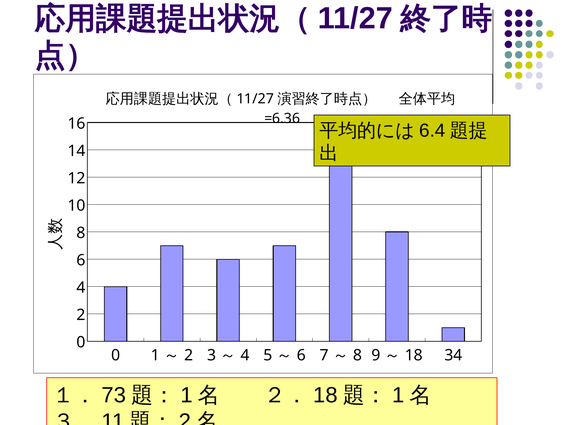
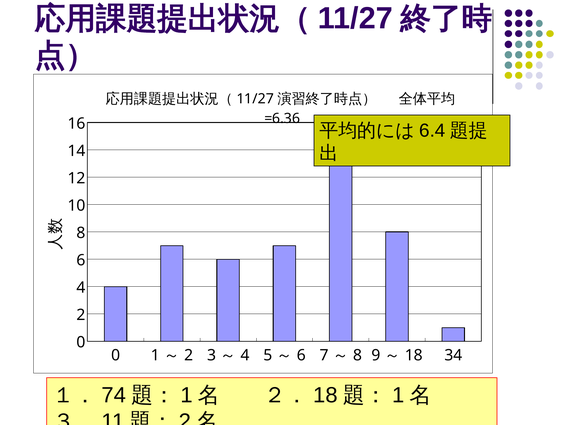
73: 73 -> 74 (114, 395)
